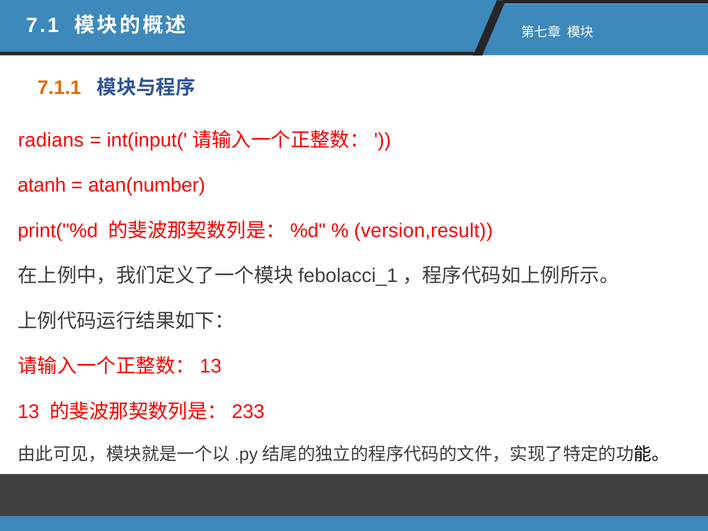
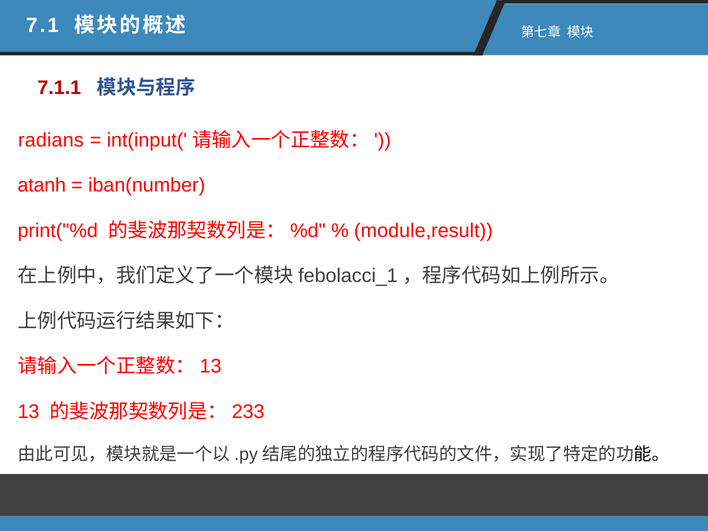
7.1.1 colour: orange -> red (59, 88)
atan(number: atan(number -> iban(number (147, 185)
version,result: version,result -> module,result (423, 231)
